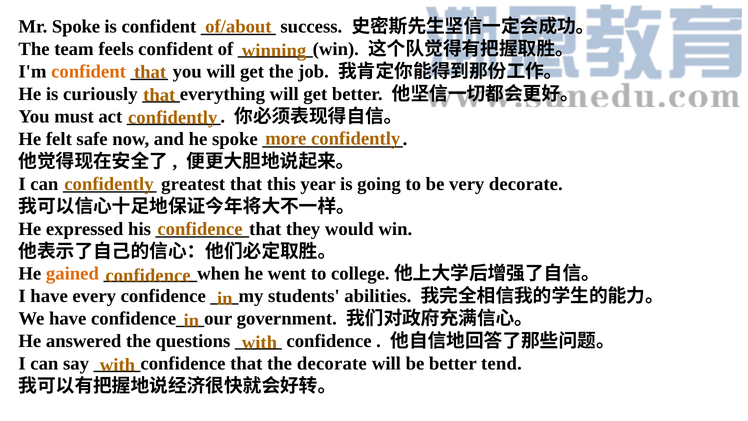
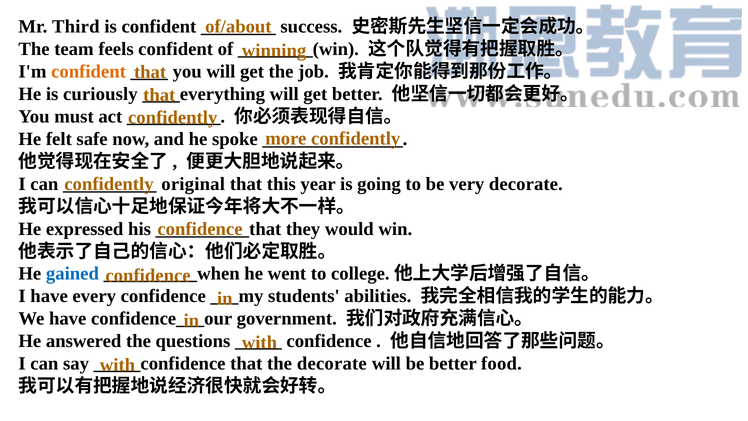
Mr Spoke: Spoke -> Third (76, 27)
greatest: greatest -> original (193, 184)
gained colour: orange -> blue (72, 274)
tend: tend -> food (501, 363)
